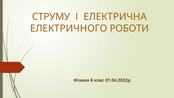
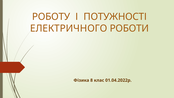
СТРУМУ: СТРУМУ -> РОБОТУ (51, 17)
ЕЛЕКТРИЧНА: ЕЛЕКТРИЧНА -> ПОТУЖНОСТІ (115, 17)
